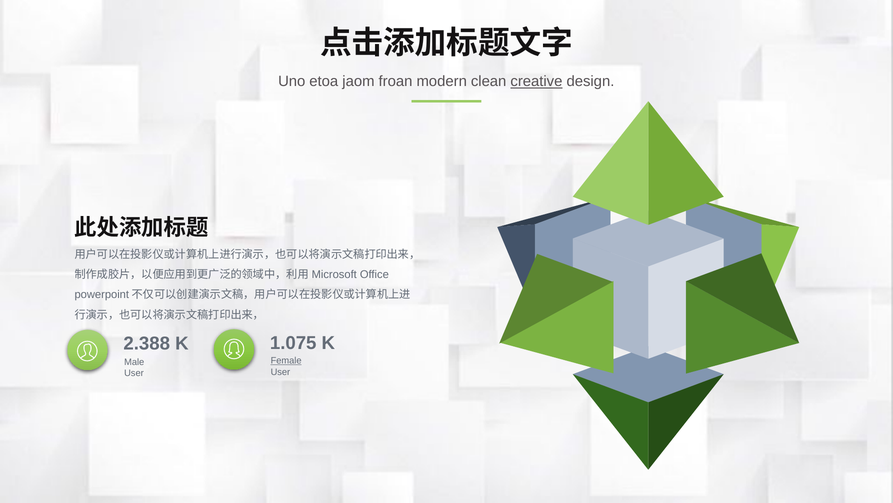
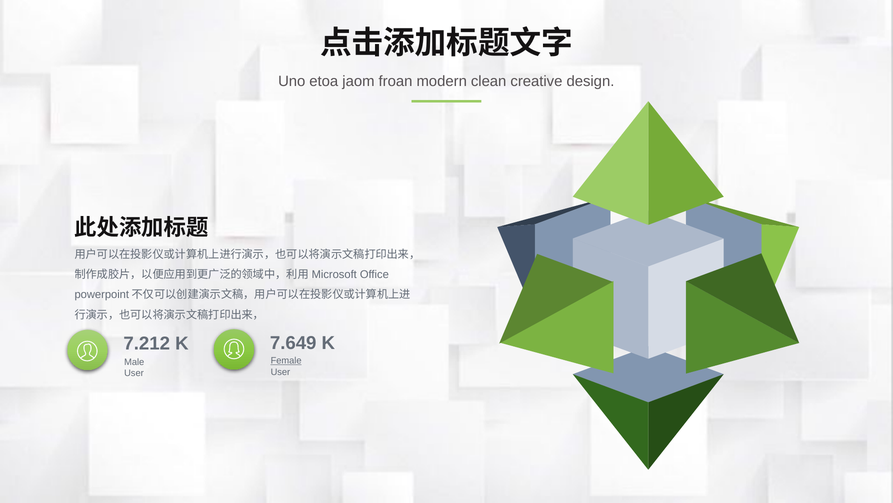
creative underline: present -> none (536, 81)
1.075: 1.075 -> 7.649 (293, 343)
2.388: 2.388 -> 7.212 (147, 343)
